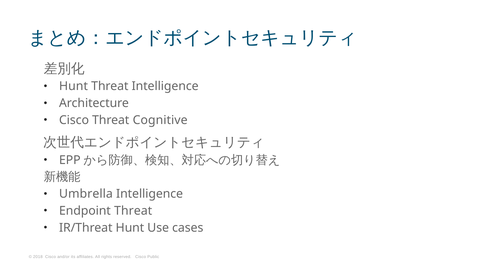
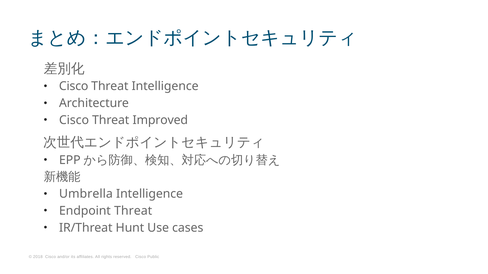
Hunt: Hunt -> Cisco (74, 86)
Cognitive: Cognitive -> Improved (160, 120)
